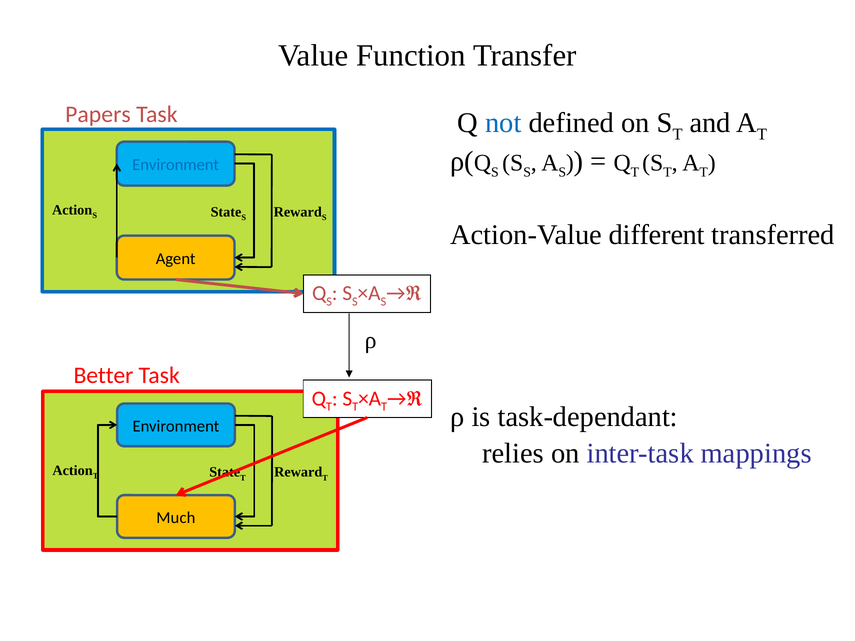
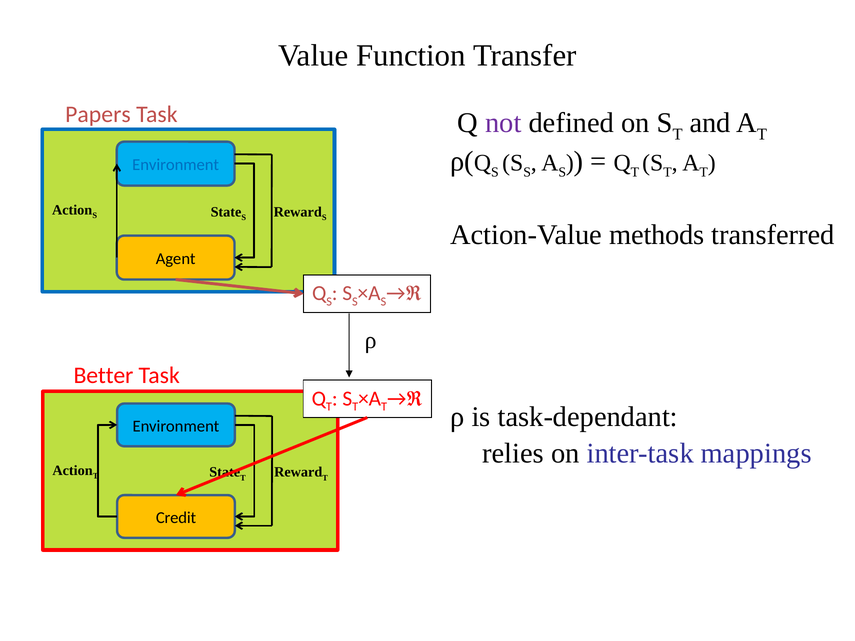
not colour: blue -> purple (503, 123)
different: different -> methods (657, 235)
Much: Much -> Credit (176, 518)
